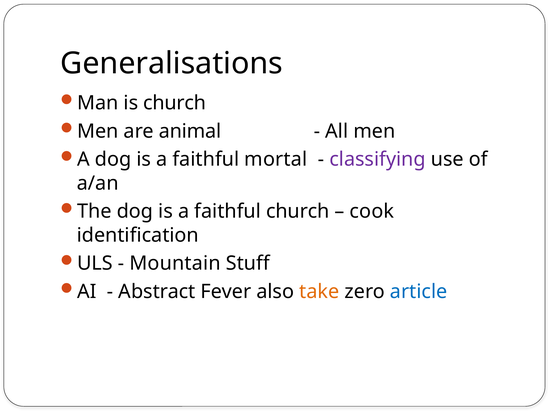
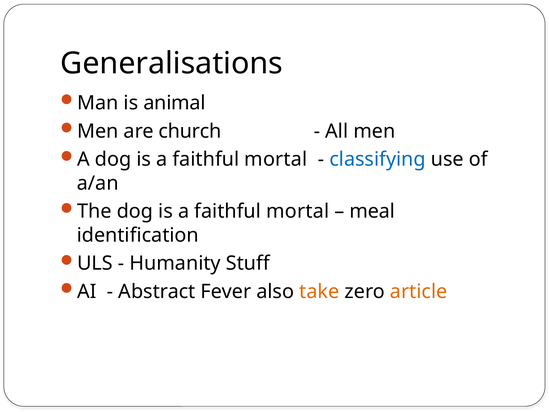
is church: church -> animal (175, 103)
animal: animal -> church (190, 131)
classifying colour: purple -> blue (378, 159)
church: church -> mortal (298, 211)
cook: cook -> meal (372, 211)
Mountain: Mountain -> Humanity (175, 263)
article colour: blue -> orange (419, 291)
